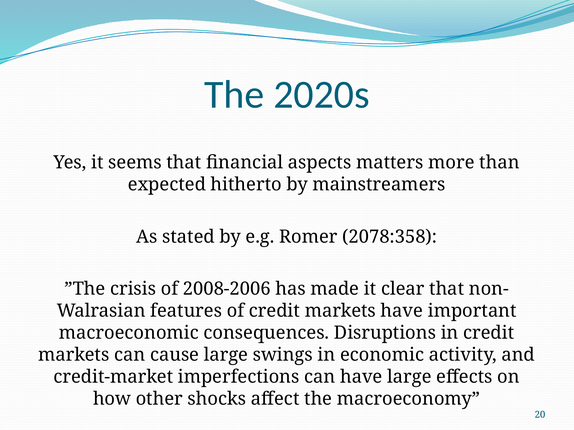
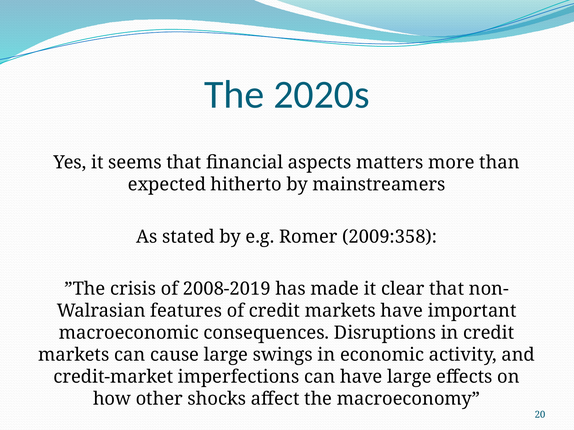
2078:358: 2078:358 -> 2009:358 (390, 237)
2008-2006: 2008-2006 -> 2008-2019 (227, 289)
